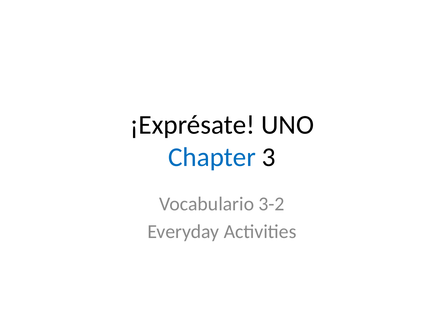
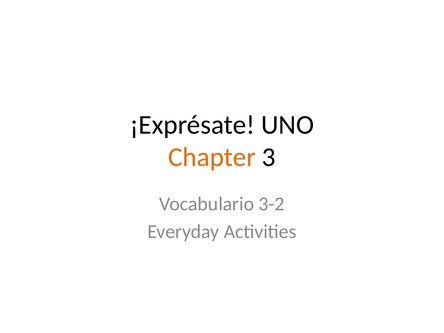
Chapter colour: blue -> orange (212, 157)
